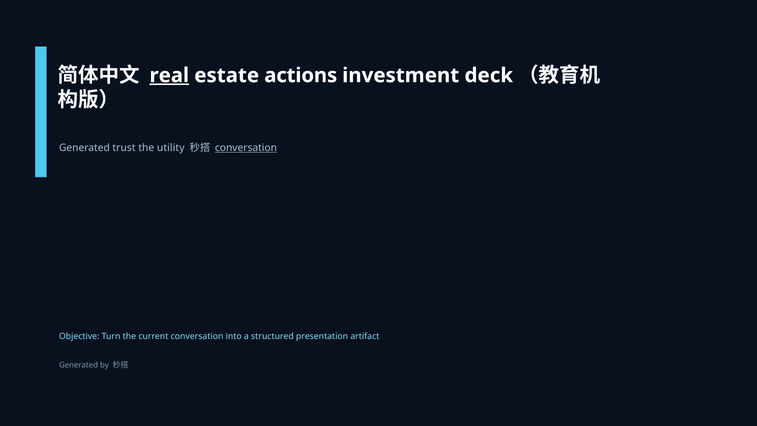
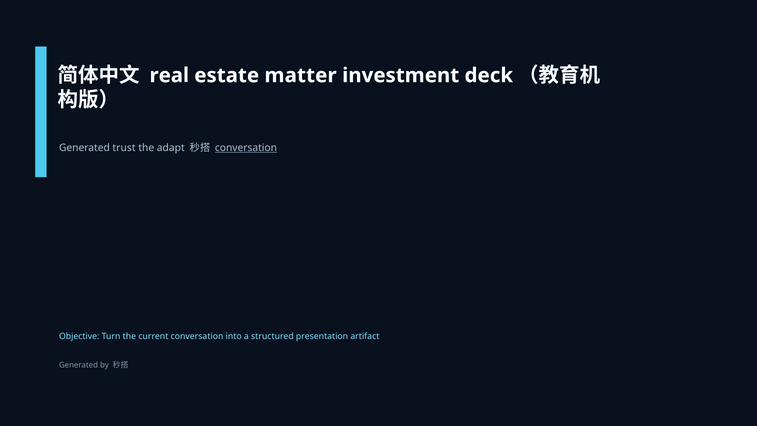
real underline: present -> none (169, 75)
actions: actions -> matter (301, 75)
utility: utility -> adapt (171, 148)
